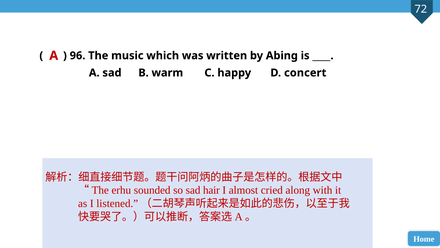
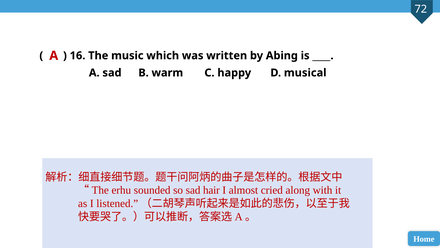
96: 96 -> 16 (78, 56)
concert: concert -> musical (305, 73)
